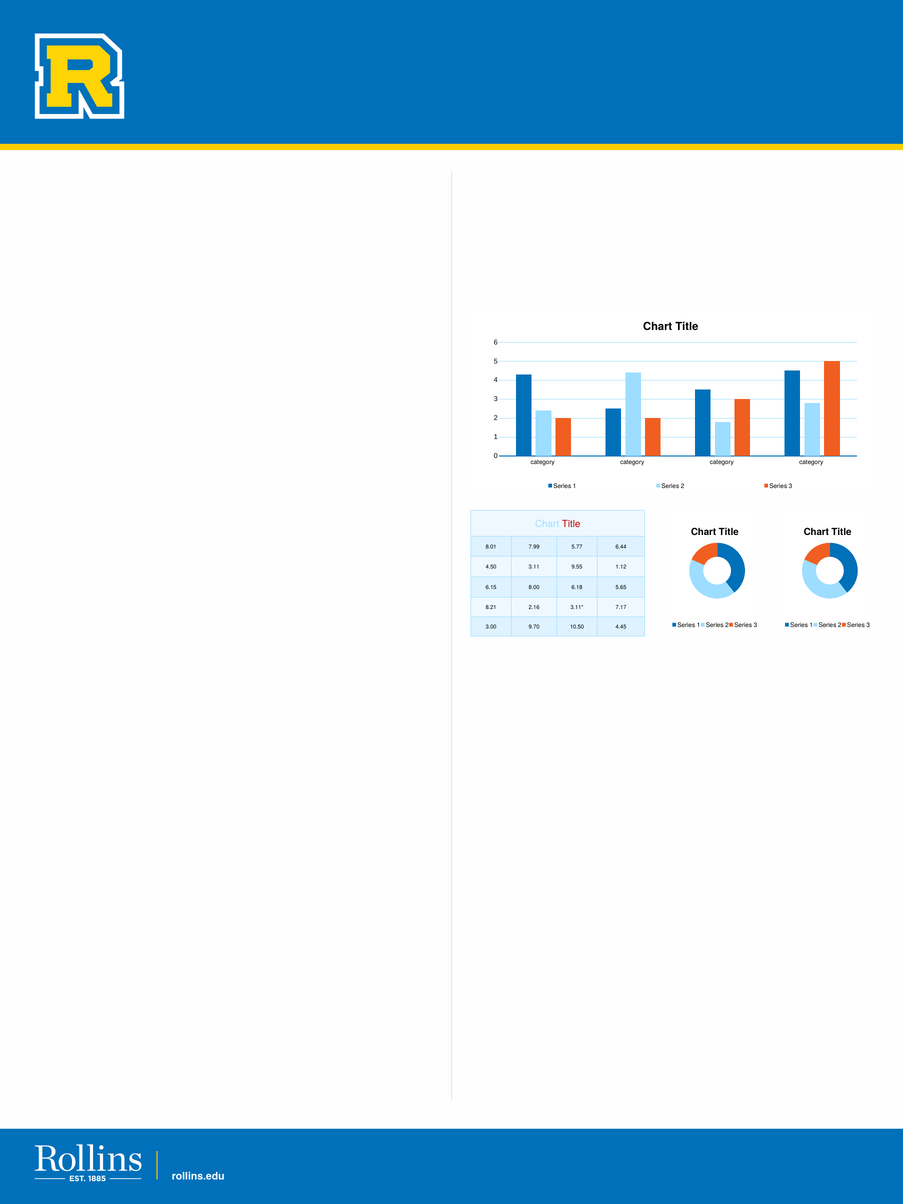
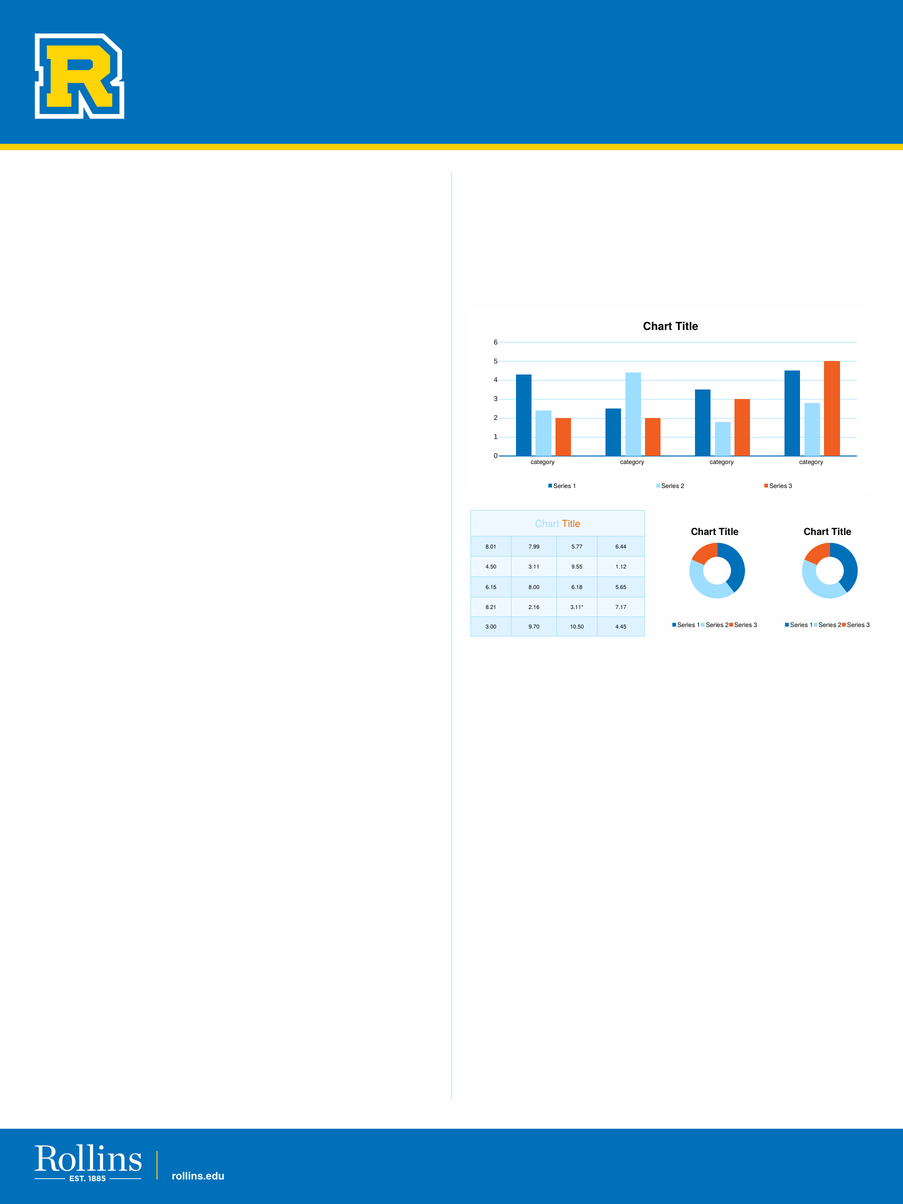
Title colour: red -> orange (571, 524)
